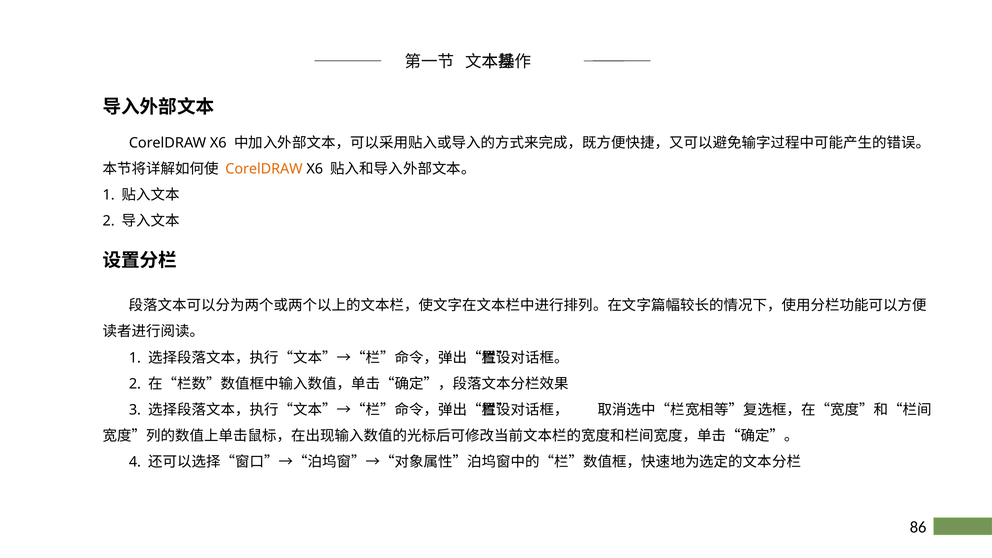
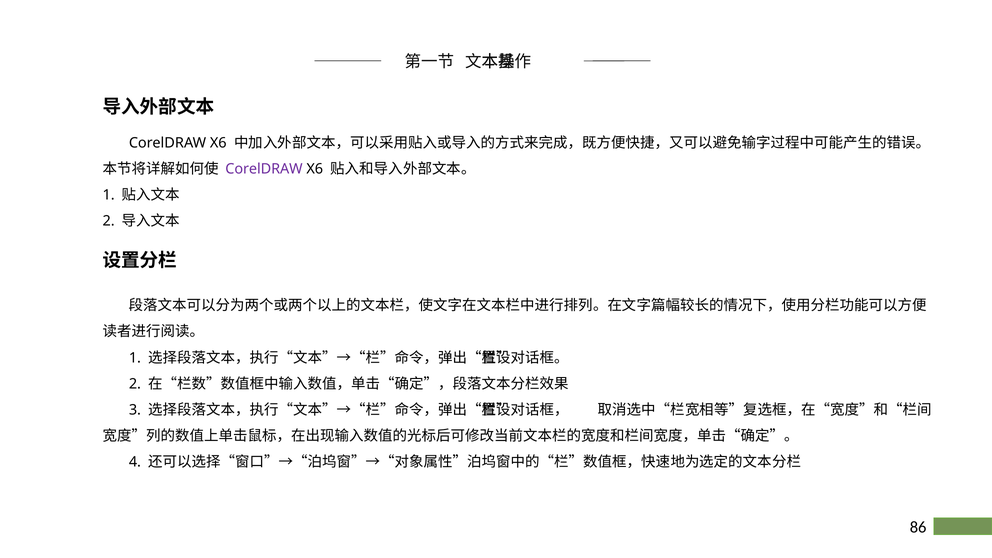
CorelDRAW colour: orange -> purple (264, 169)
